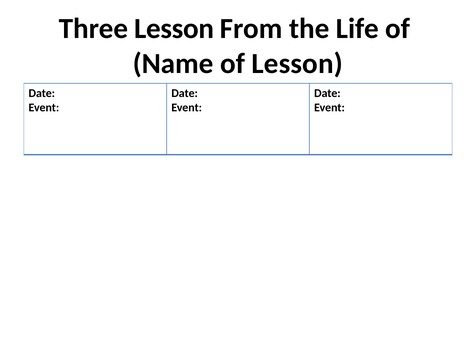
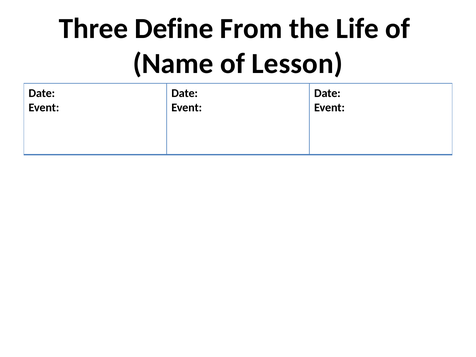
Three Lesson: Lesson -> Define (174, 29)
